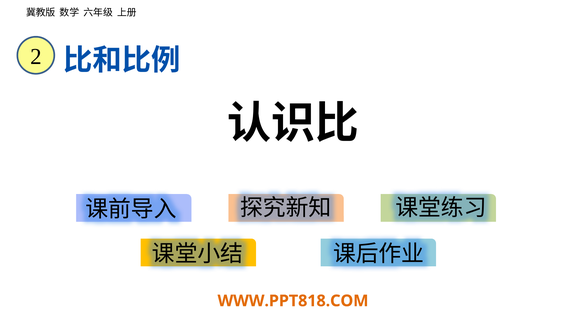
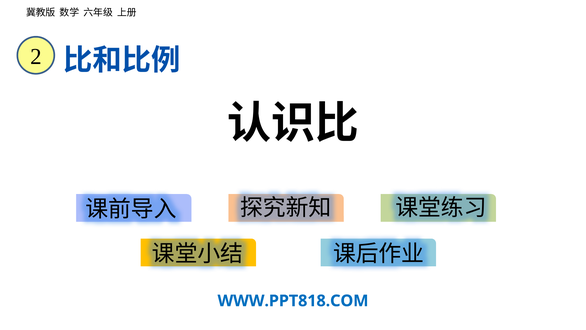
WWW.PPT818.COM colour: orange -> blue (293, 301)
